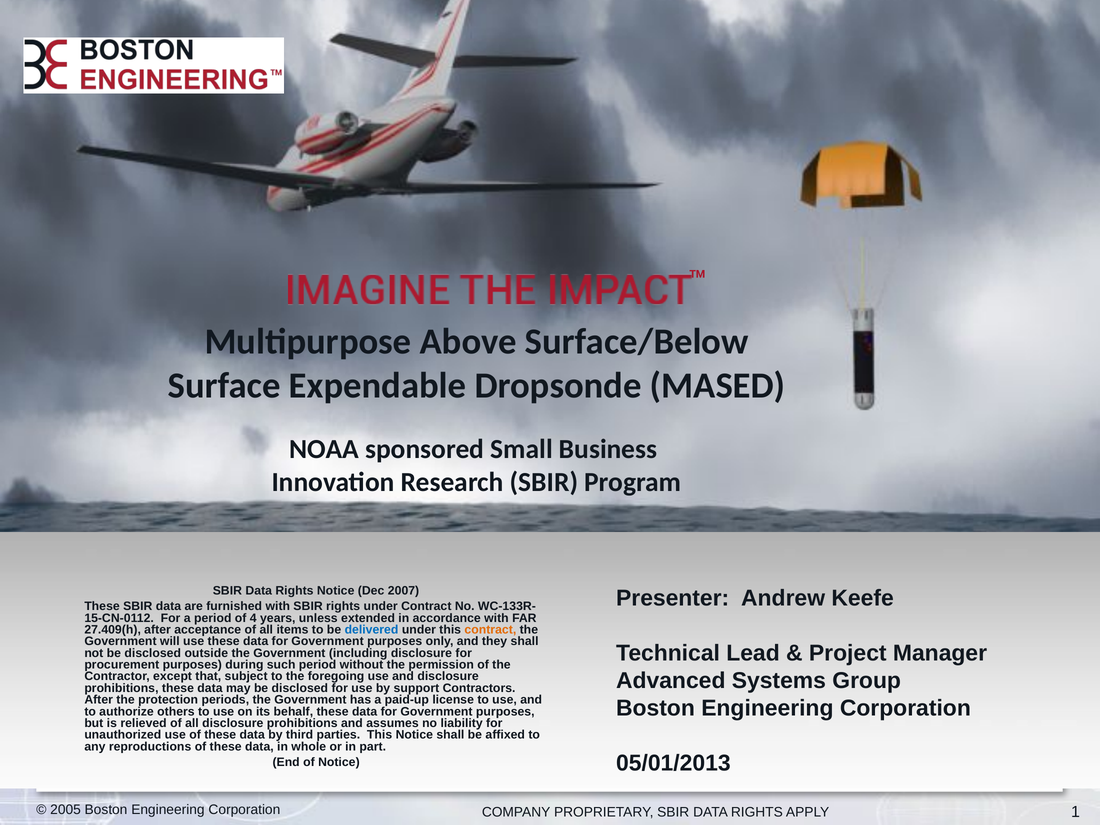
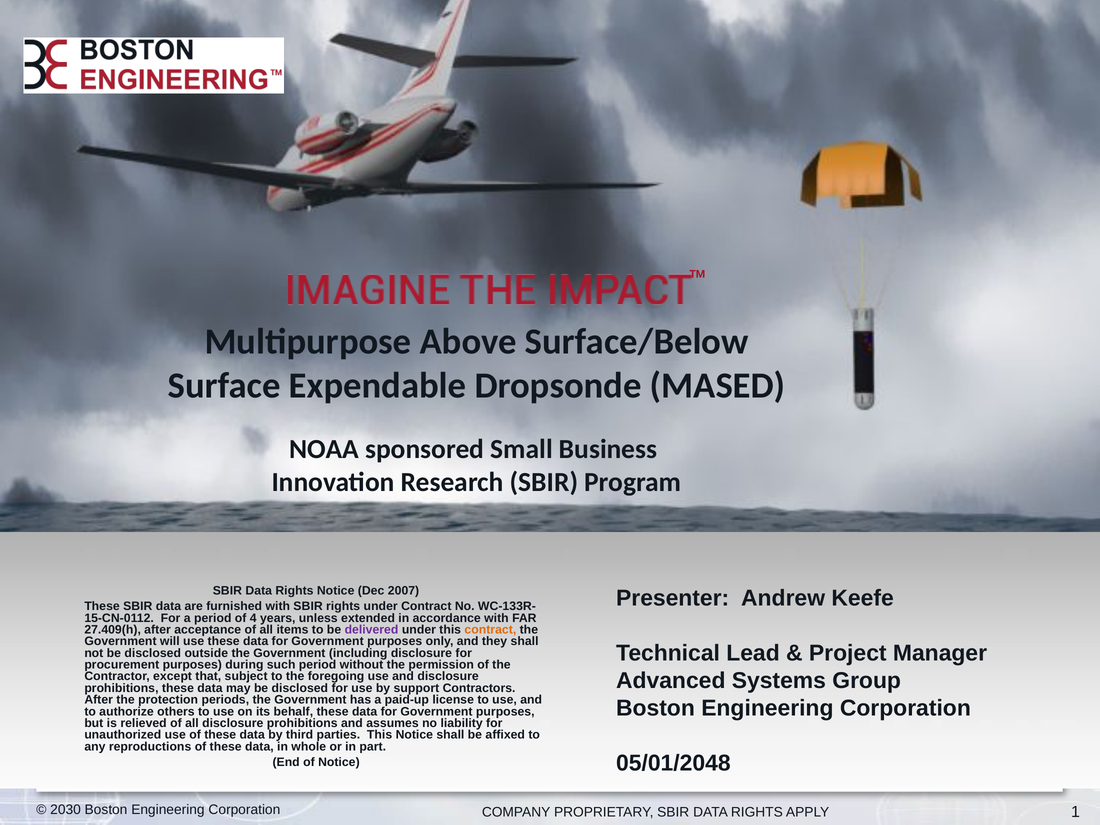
delivered colour: blue -> purple (371, 630)
05/01/2013: 05/01/2013 -> 05/01/2048 (673, 763)
2005: 2005 -> 2030 (66, 810)
